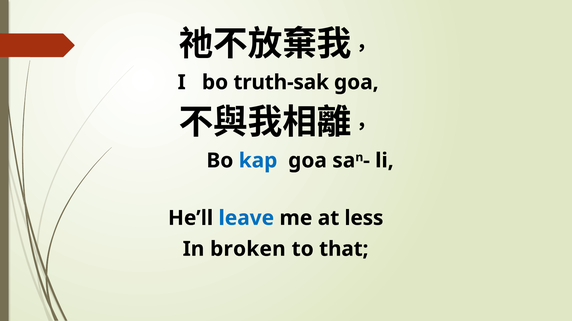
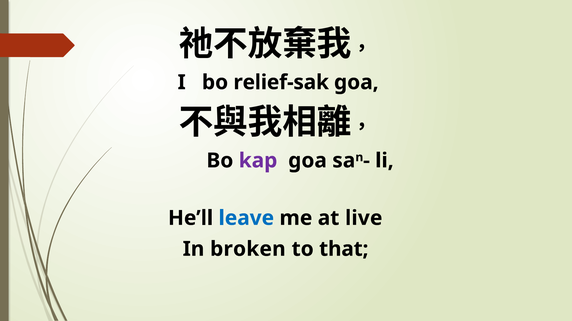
truth-sak: truth-sak -> relief-sak (281, 82)
kap colour: blue -> purple (258, 161)
less: less -> live (364, 219)
